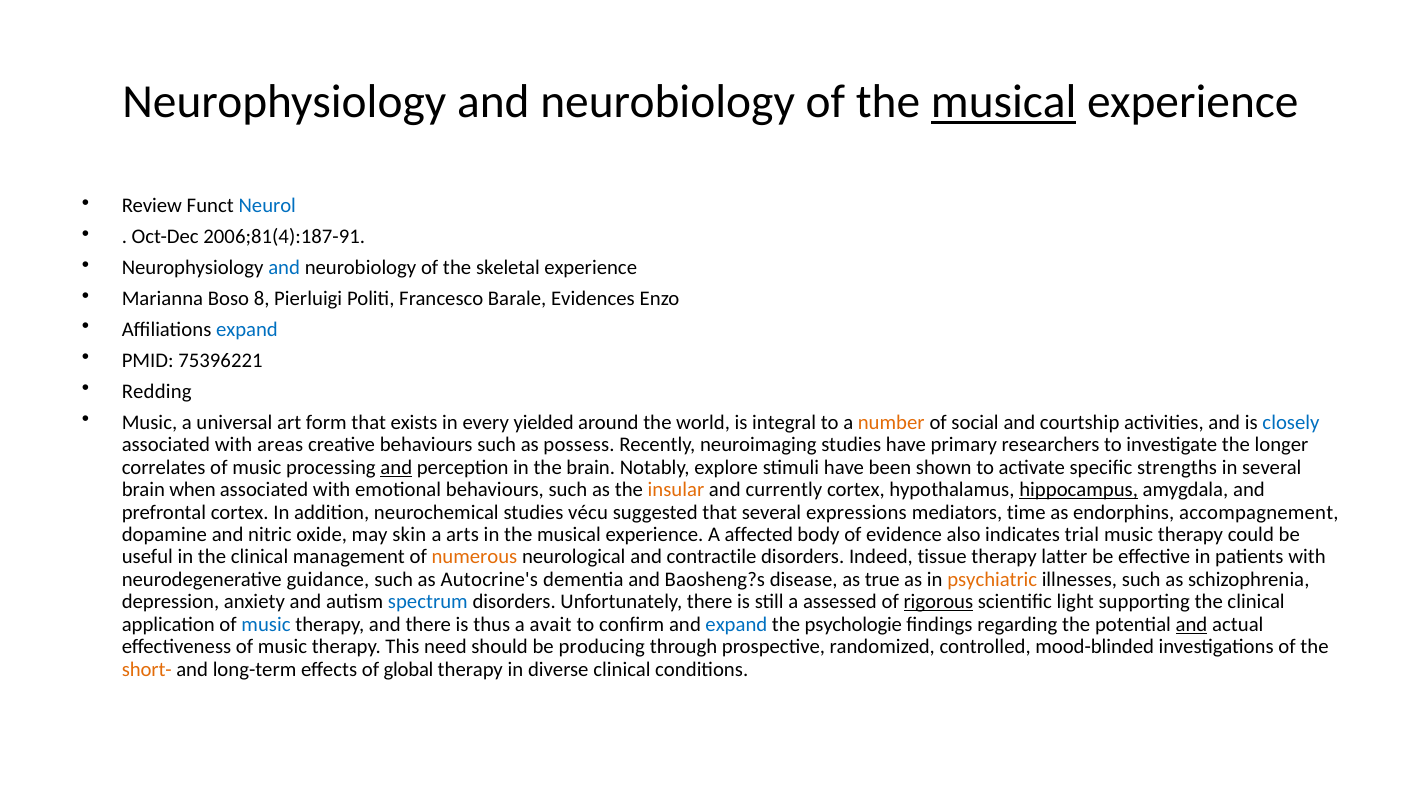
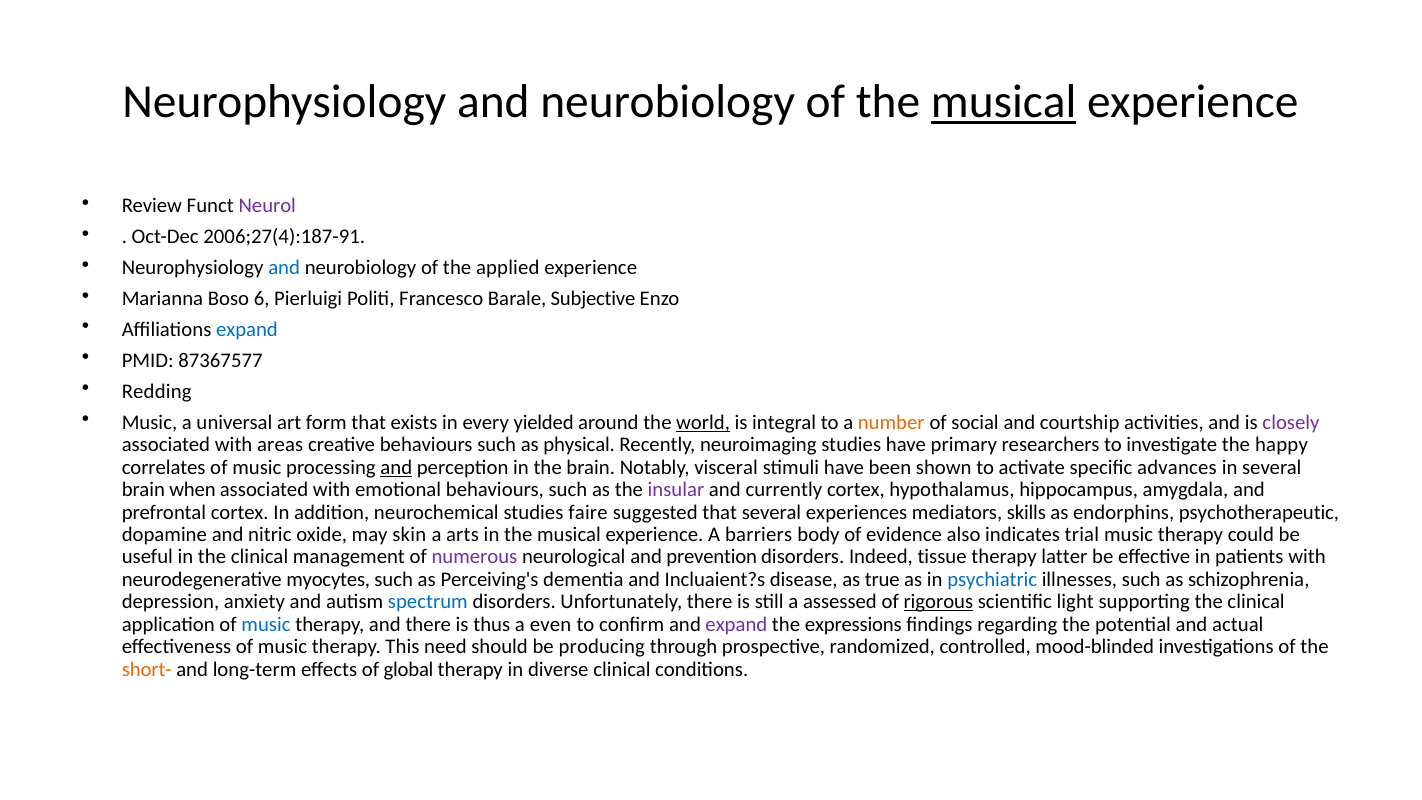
Neurol colour: blue -> purple (267, 206)
2006;81(4):187-91: 2006;81(4):187-91 -> 2006;27(4):187-91 (284, 237)
skeletal: skeletal -> applied (508, 268)
8: 8 -> 6 (262, 299)
Evidences: Evidences -> Subjective (593, 299)
75396221: 75396221 -> 87367577 (220, 361)
world underline: none -> present (703, 422)
closely colour: blue -> purple (1291, 422)
possess: possess -> physical (579, 445)
longer: longer -> happy (1281, 445)
explore: explore -> visceral (726, 467)
strengths: strengths -> advances (1177, 467)
insular colour: orange -> purple (676, 490)
hippocampus underline: present -> none (1079, 490)
vécu: vécu -> faire (588, 512)
expressions: expressions -> experiences (857, 512)
time: time -> skills (1026, 512)
accompagnement: accompagnement -> psychotherapeutic (1259, 512)
affected: affected -> barriers (759, 535)
numerous colour: orange -> purple (474, 557)
contractile: contractile -> prevention (712, 557)
guidance: guidance -> myocytes (328, 579)
Autocrine's: Autocrine's -> Perceiving's (490, 579)
Baosheng?s: Baosheng?s -> Incluaient?s (715, 579)
psychiatric colour: orange -> blue (992, 579)
avait: avait -> even (551, 624)
expand colour: blue -> purple (736, 624)
psychologie: psychologie -> expressions (853, 624)
and underline: present -> none (1192, 624)
